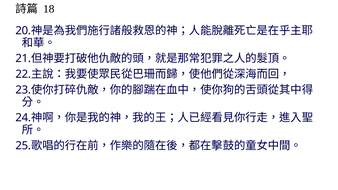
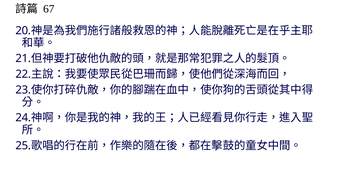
18: 18 -> 67 (49, 9)
